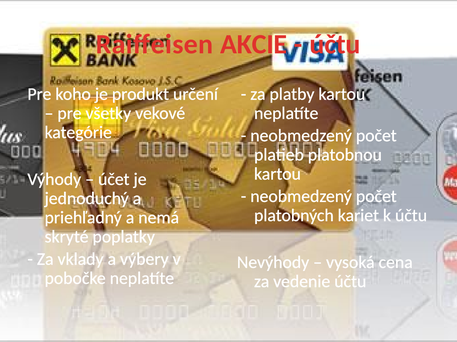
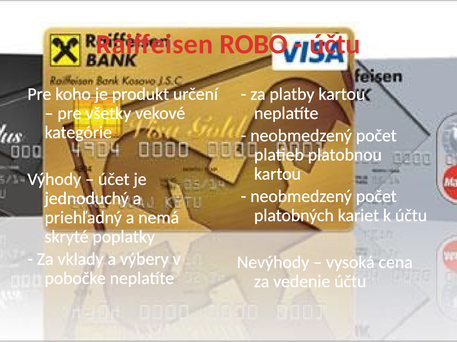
AKCIE: AKCIE -> ROBO (254, 44)
